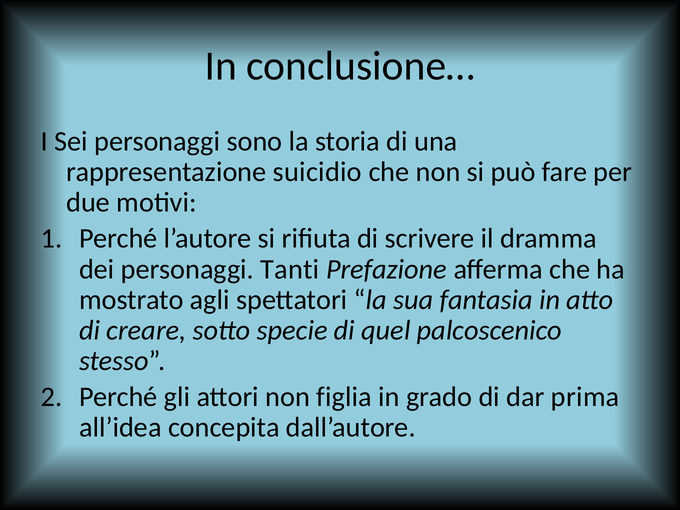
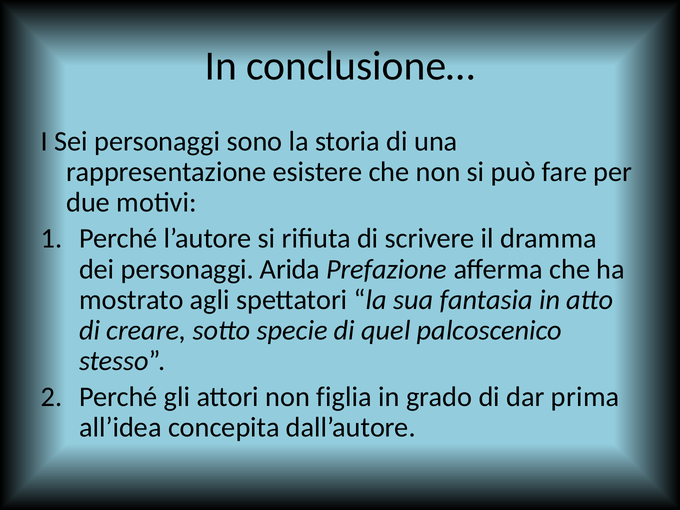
suicidio: suicidio -> esistere (318, 172)
Tanti: Tanti -> Arida (290, 269)
